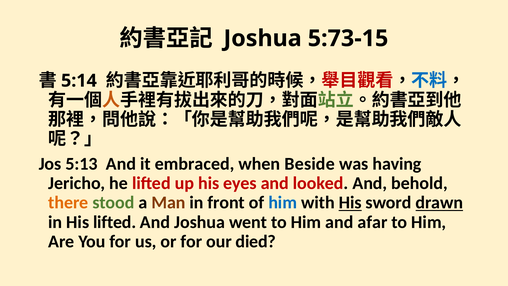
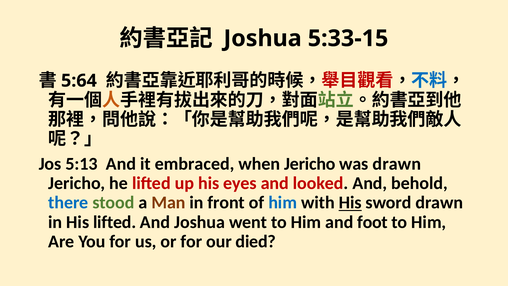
5:73-15: 5:73-15 -> 5:33-15 (348, 38)
5:14: 5:14 -> 5:64 (79, 81)
when Beside: Beside -> Jericho (310, 164)
was having: having -> drawn (397, 164)
there colour: orange -> blue (68, 202)
drawn underline: present -> none (439, 202)
afar: afar -> foot (373, 222)
